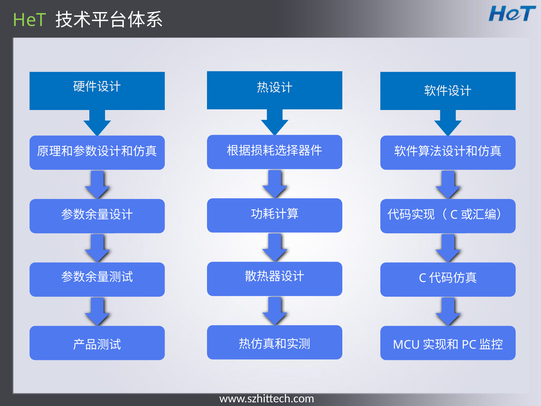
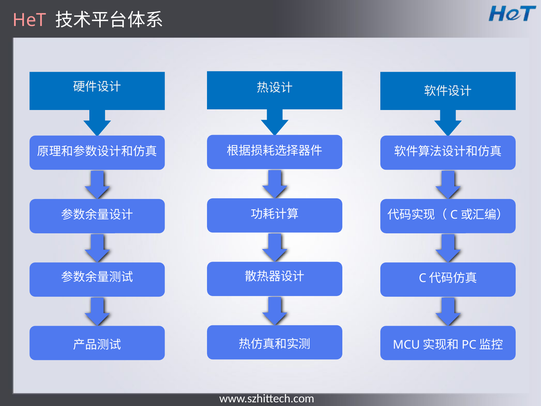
HeT colour: light green -> pink (29, 20)
